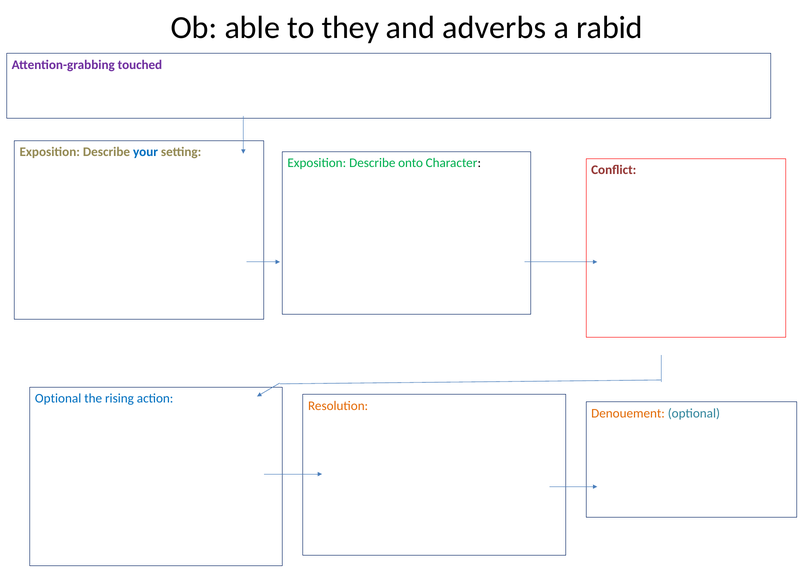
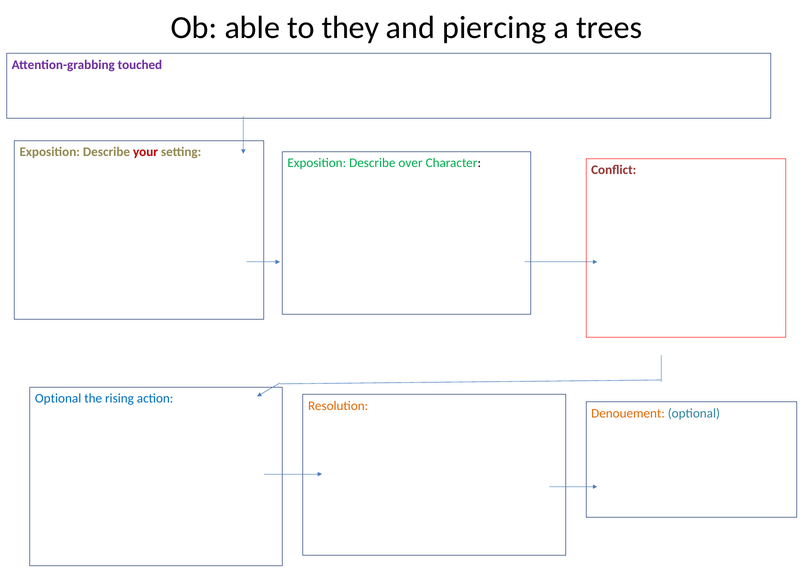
adverbs: adverbs -> piercing (494, 28)
rabid: rabid -> trees (609, 28)
your colour: blue -> red (145, 152)
onto: onto -> over (411, 163)
